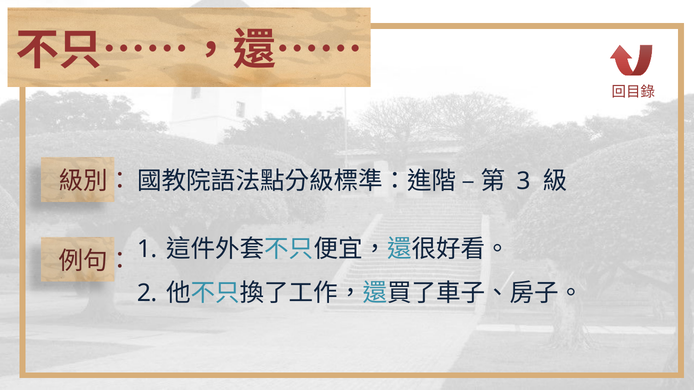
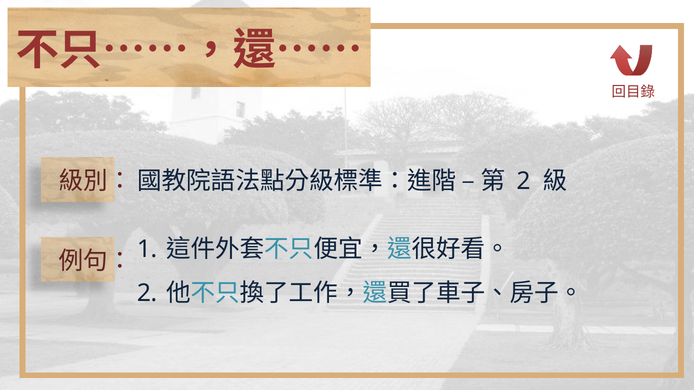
3: 3 -> 2 (524, 181)
